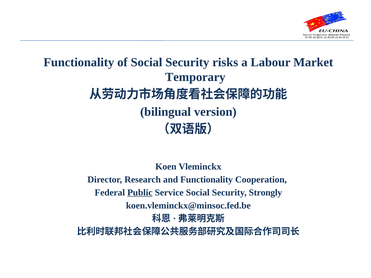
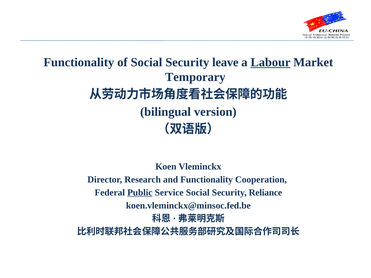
risks: risks -> leave (225, 62)
Labour underline: none -> present (271, 62)
Strongly: Strongly -> Reliance (265, 193)
